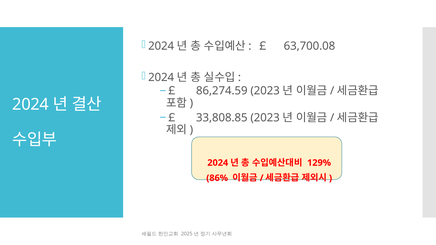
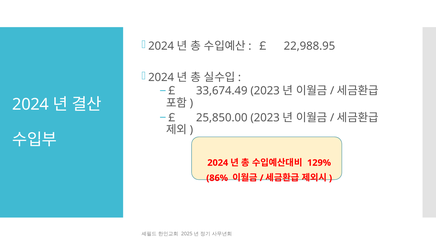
63,700.08: 63,700.08 -> 22,988.95 (309, 46)
86,274.59: 86,274.59 -> 33,674.49 (222, 91)
33,808.85: 33,808.85 -> 25,850.00 (222, 118)
